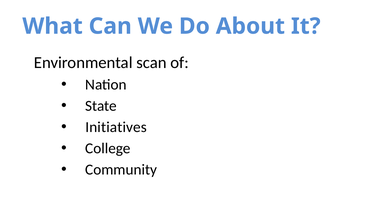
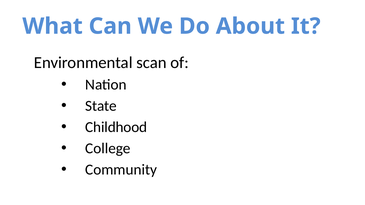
Initiatives: Initiatives -> Childhood (116, 127)
